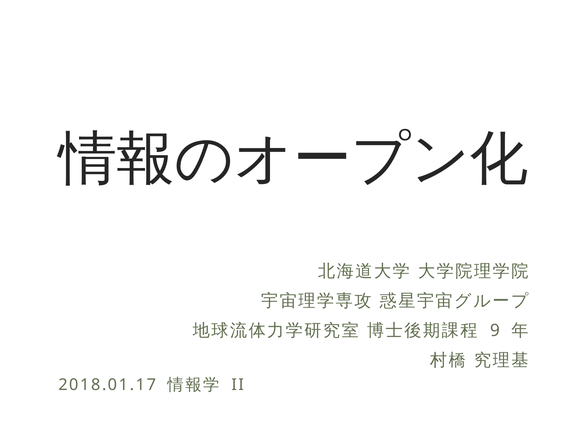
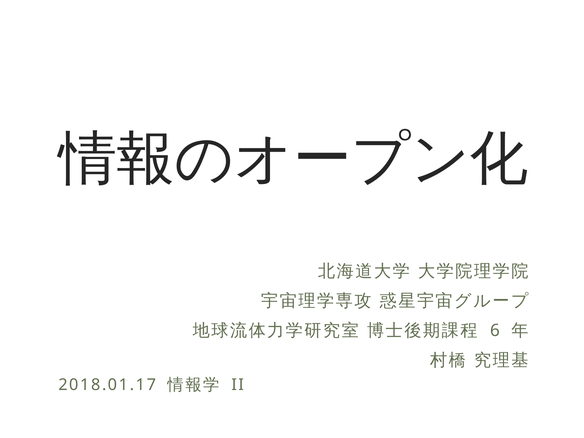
9: 9 -> 6 (495, 331)
